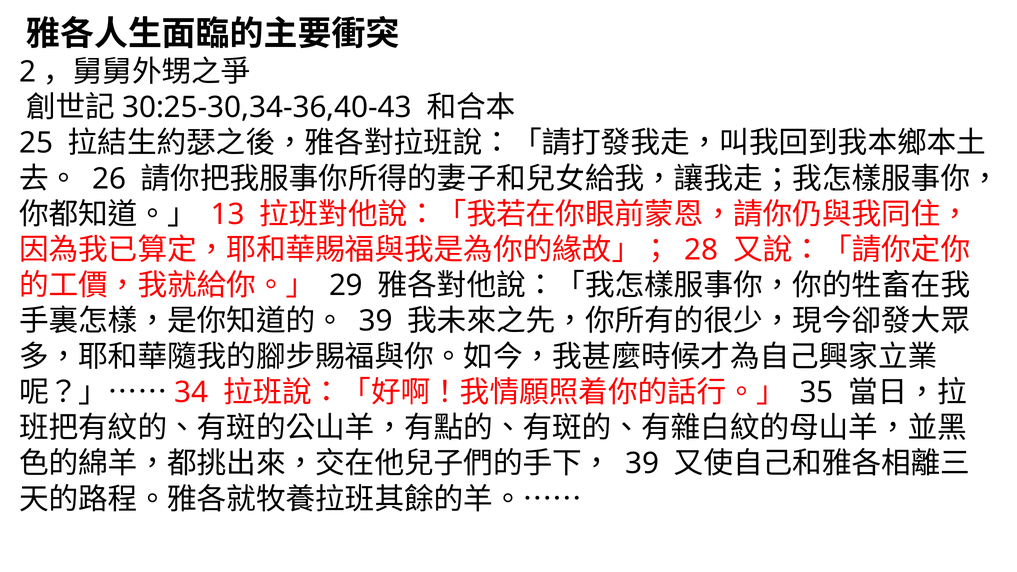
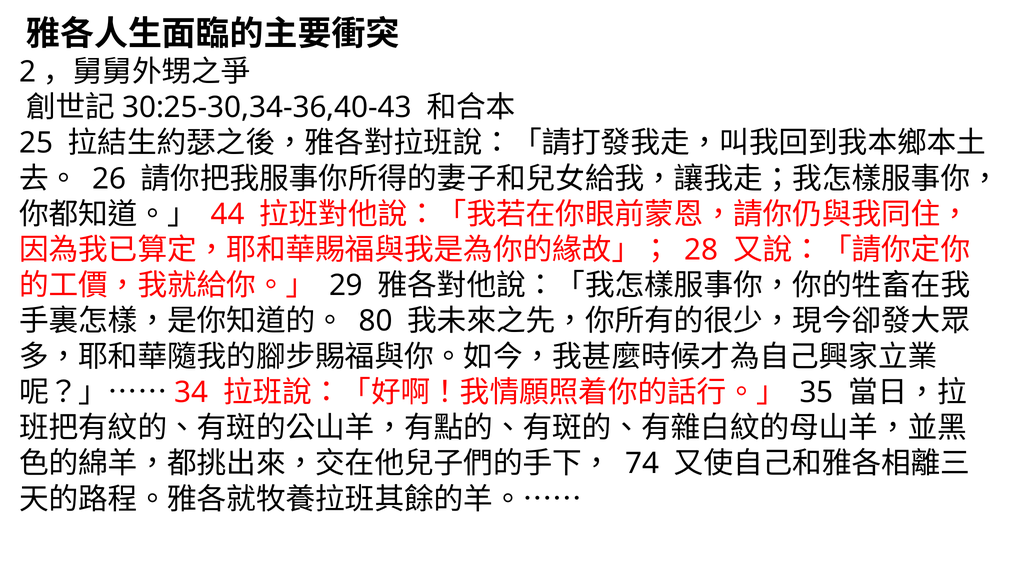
13: 13 -> 44 (228, 214)
39: 39 -> 80 (376, 321)
39: 39 -> 74 (642, 464)
